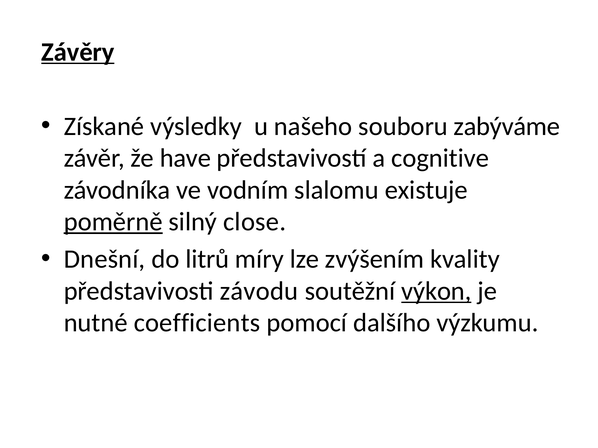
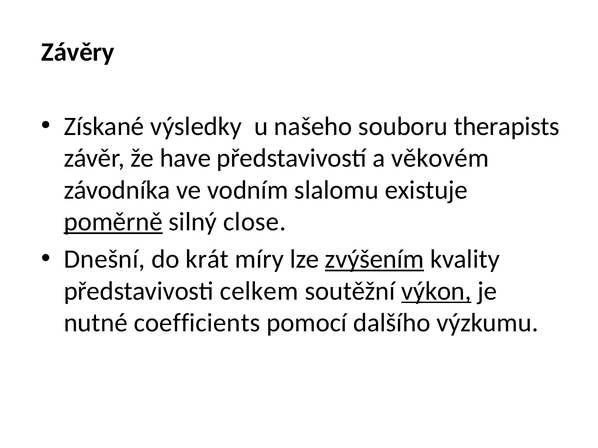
Závěry underline: present -> none (78, 52)
zabýváme: zabýváme -> therapists (507, 126)
cognitive: cognitive -> věkovém (440, 158)
litrů: litrů -> krát (207, 259)
zvýšením underline: none -> present (375, 259)
závodu: závodu -> celkem (259, 291)
